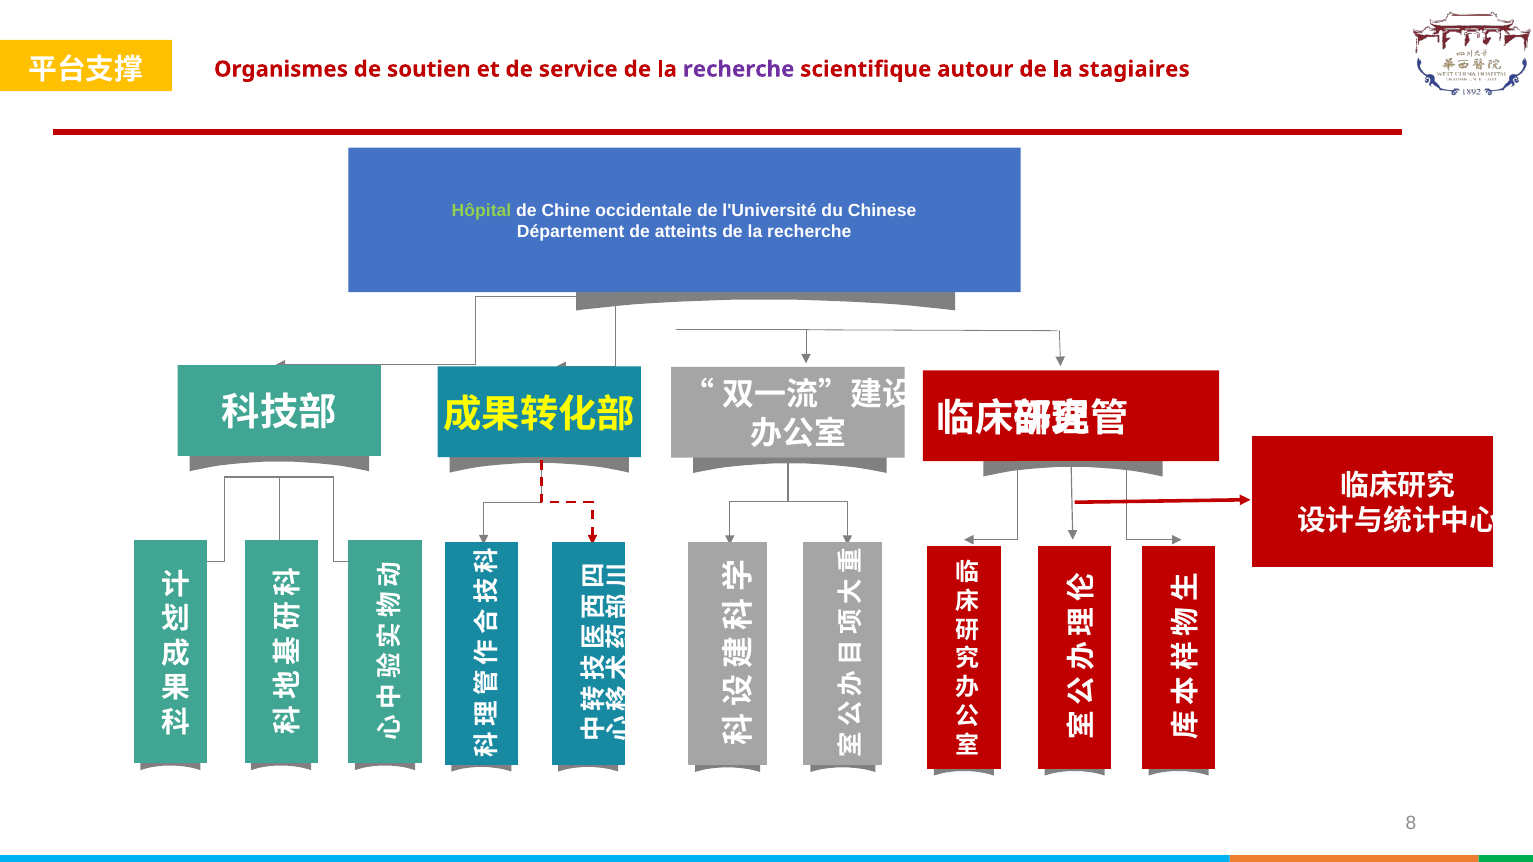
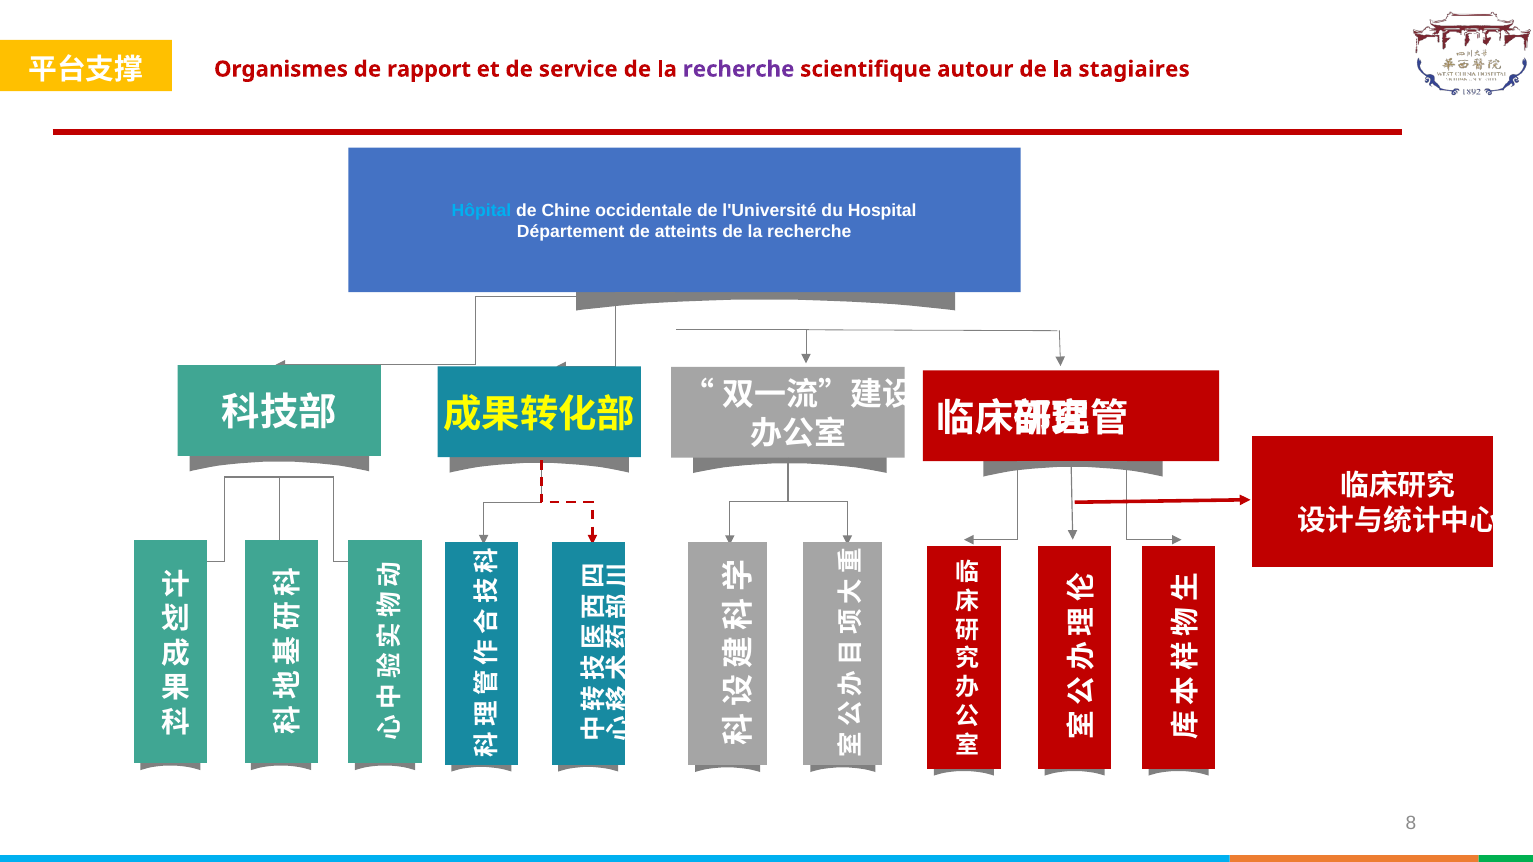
soutien: soutien -> rapport (429, 69)
Hôpital colour: light green -> light blue (481, 211)
Chinese: Chinese -> Hospital (882, 211)
